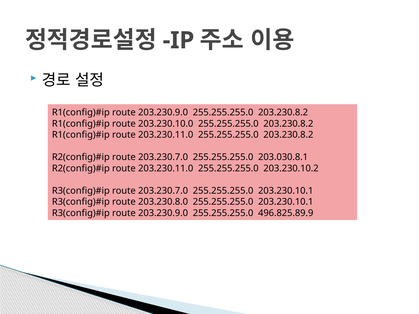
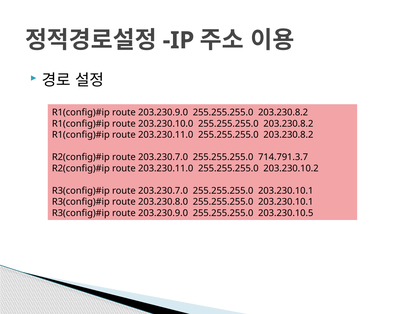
203.030.8.1: 203.030.8.1 -> 714.791.3.7 (283, 157)
496.825.89.9: 496.825.89.9 -> 203.230.10.5 (286, 213)
